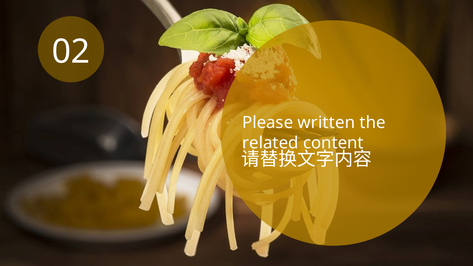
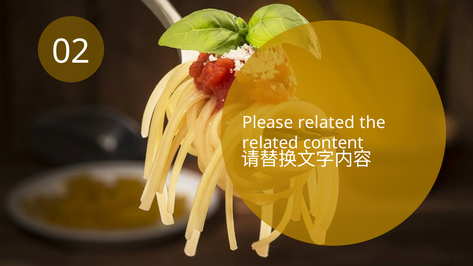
Please written: written -> related (326, 123)
